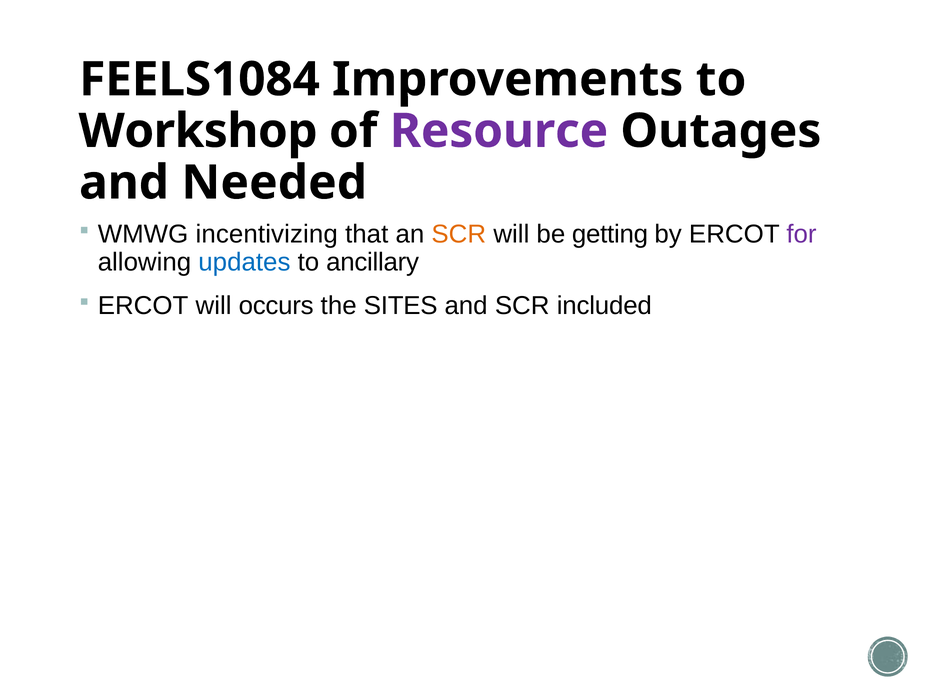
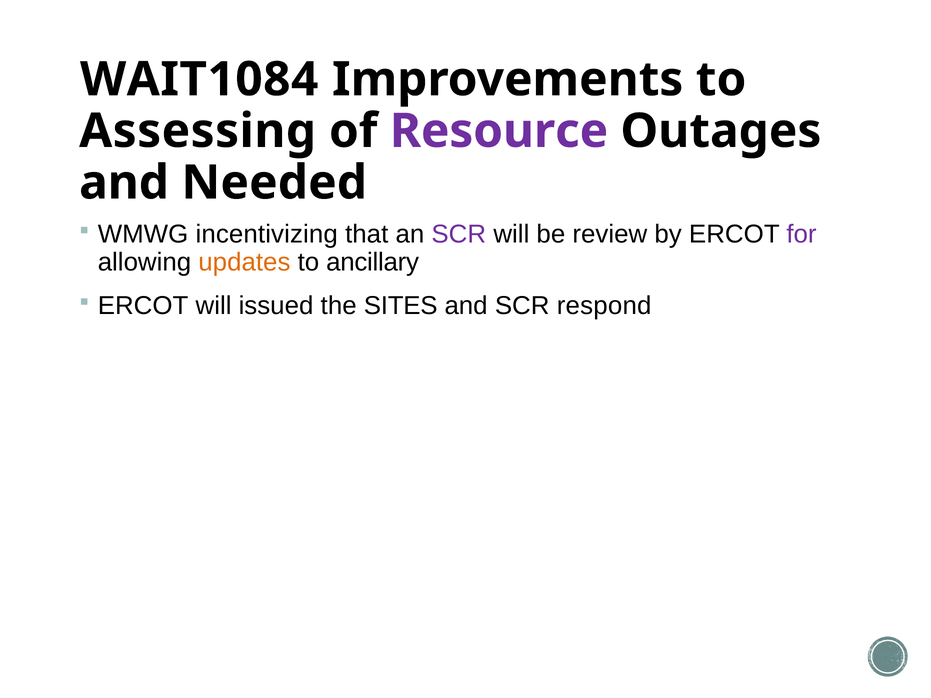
FEELS1084: FEELS1084 -> WAIT1084 (199, 80)
Workshop: Workshop -> Assessing (198, 131)
SCR colour: orange -> purple (459, 235)
getting: getting -> review (610, 235)
updates colour: blue -> orange (244, 262)
occurs: occurs -> issued (276, 306)
included: included -> respond (604, 306)
